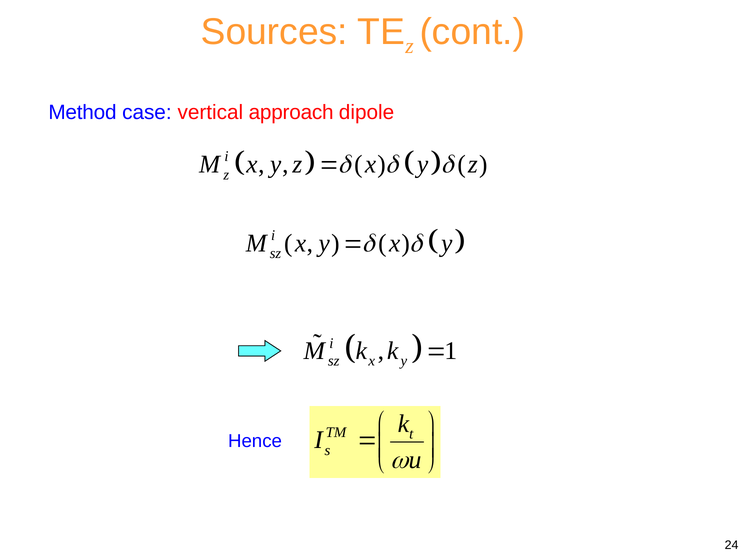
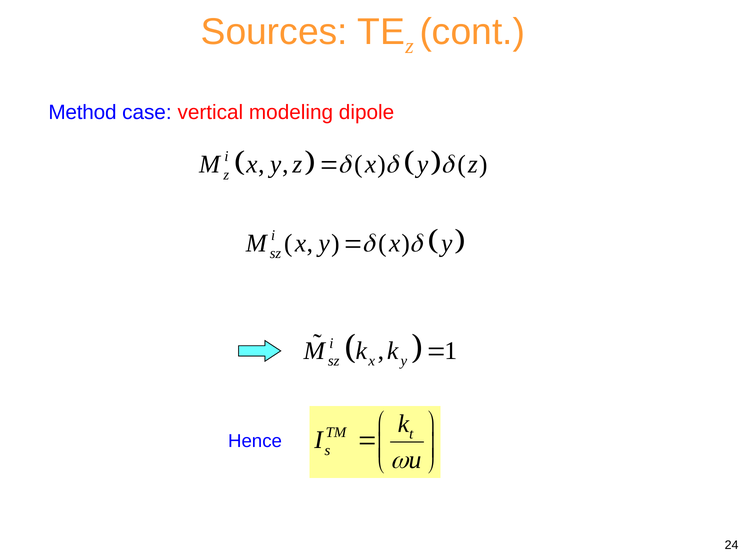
approach: approach -> modeling (291, 113)
